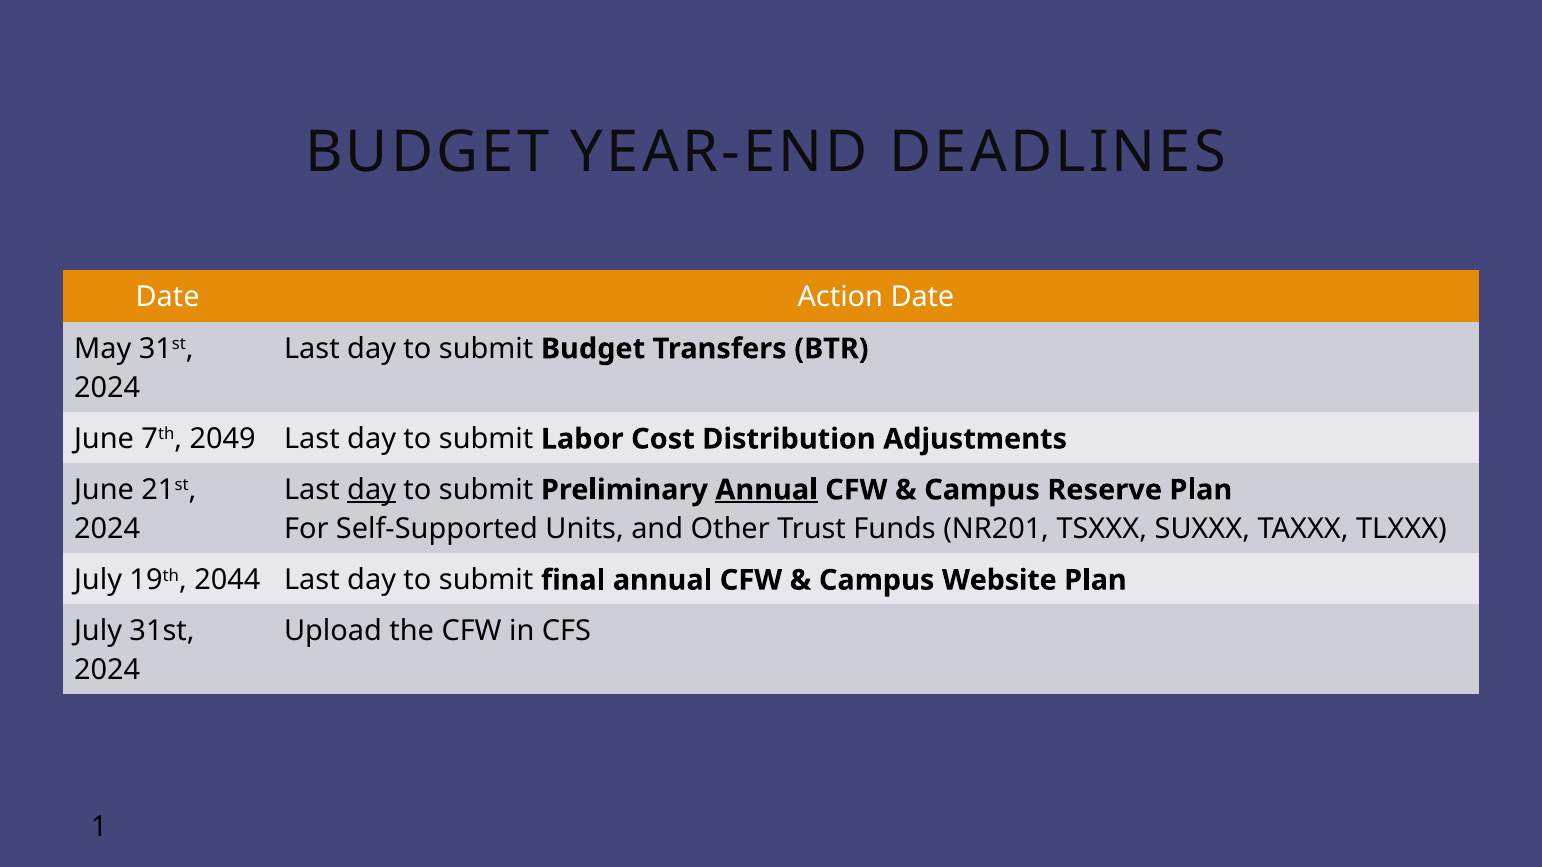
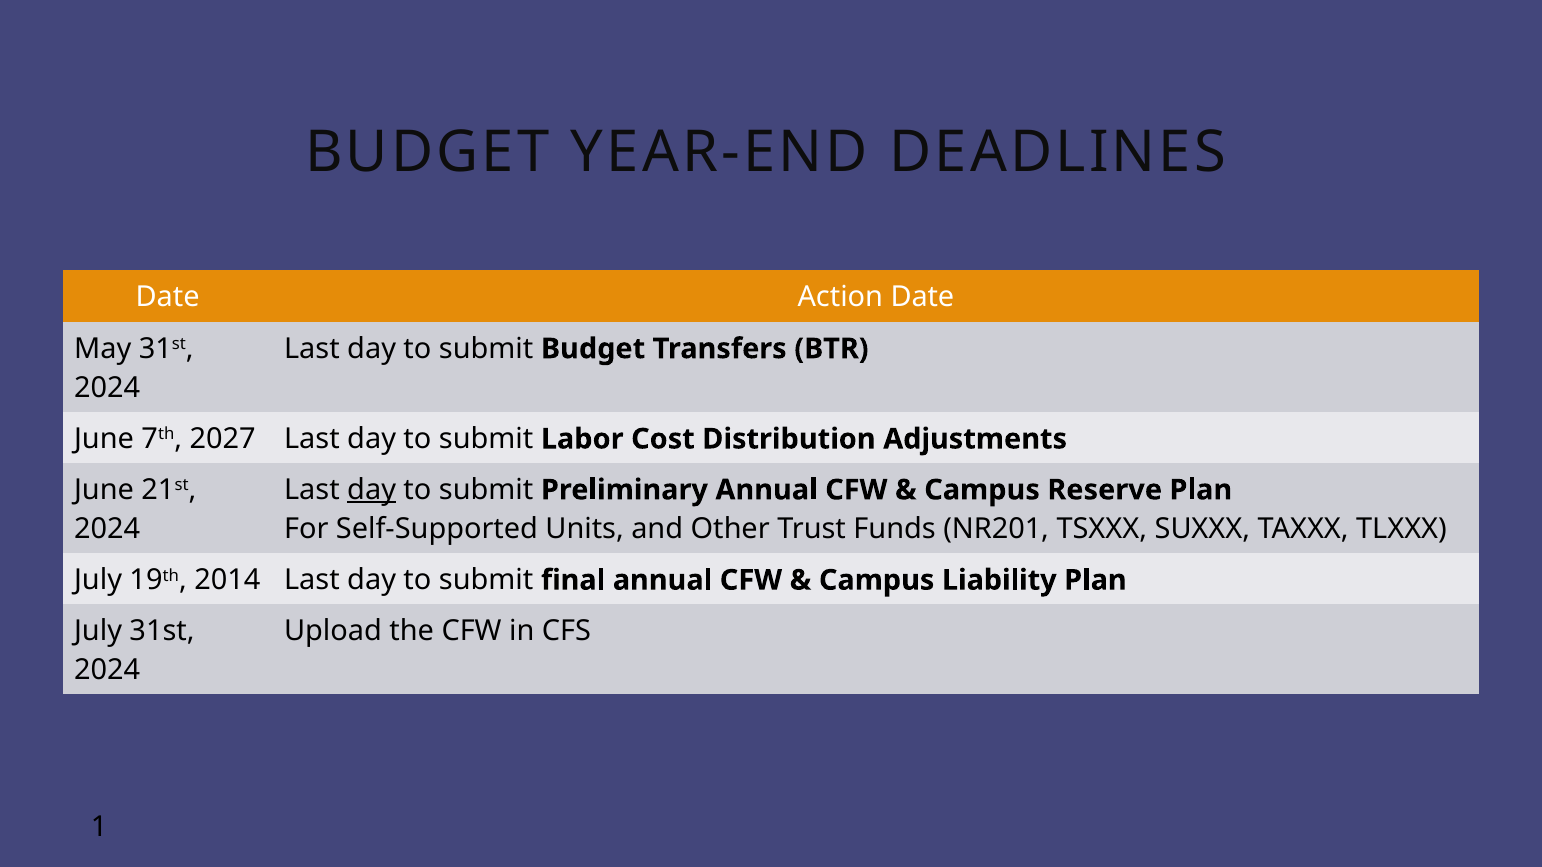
2049: 2049 -> 2027 (223, 439)
Annual underline: present -> none (767, 490)
2044: 2044 -> 2014 (227, 580)
Website: Website -> Liability (999, 580)
